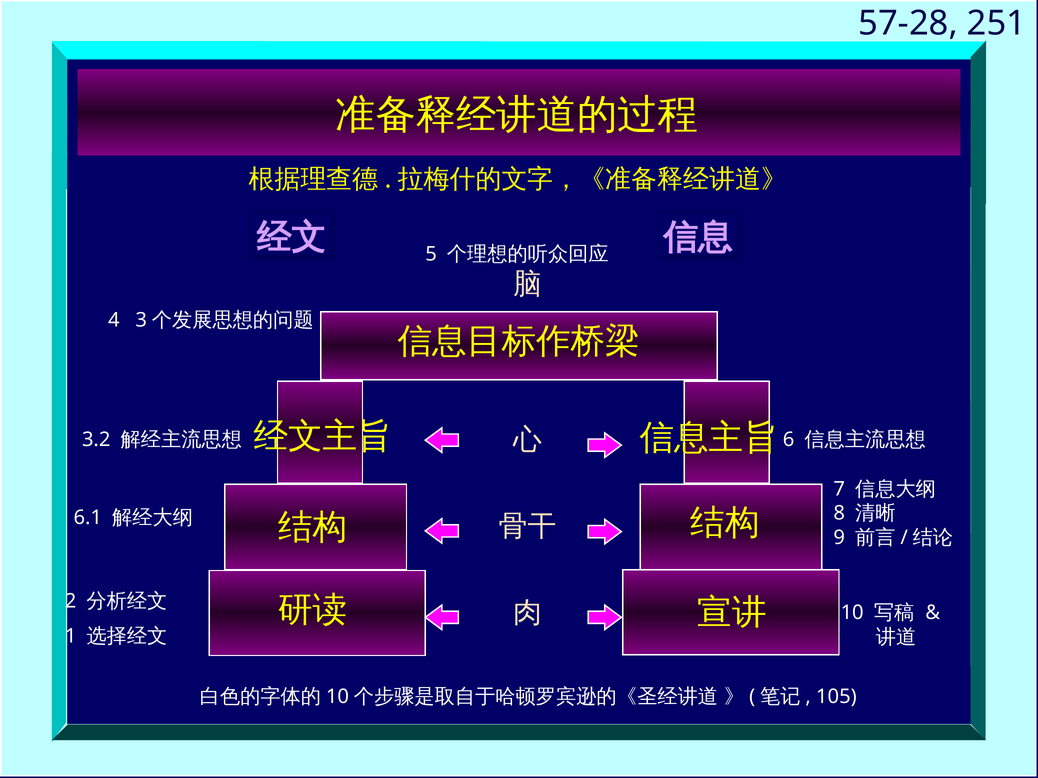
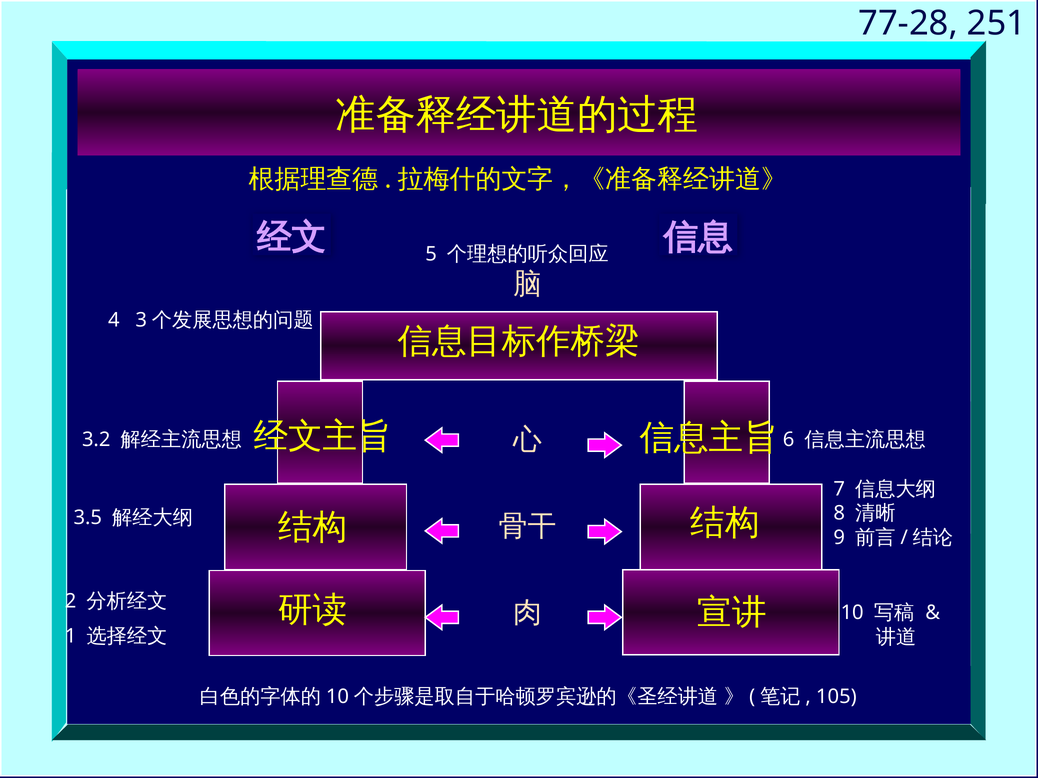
57-28: 57-28 -> 77-28 (908, 23)
6.1: 6.1 -> 3.5 (88, 518)
